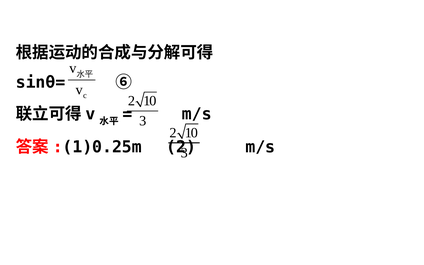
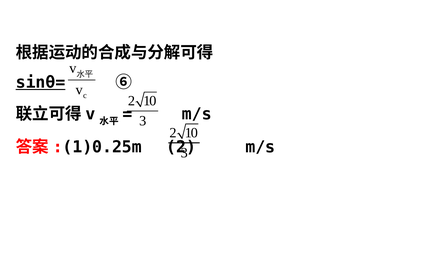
sinθ= underline: none -> present (41, 82)
